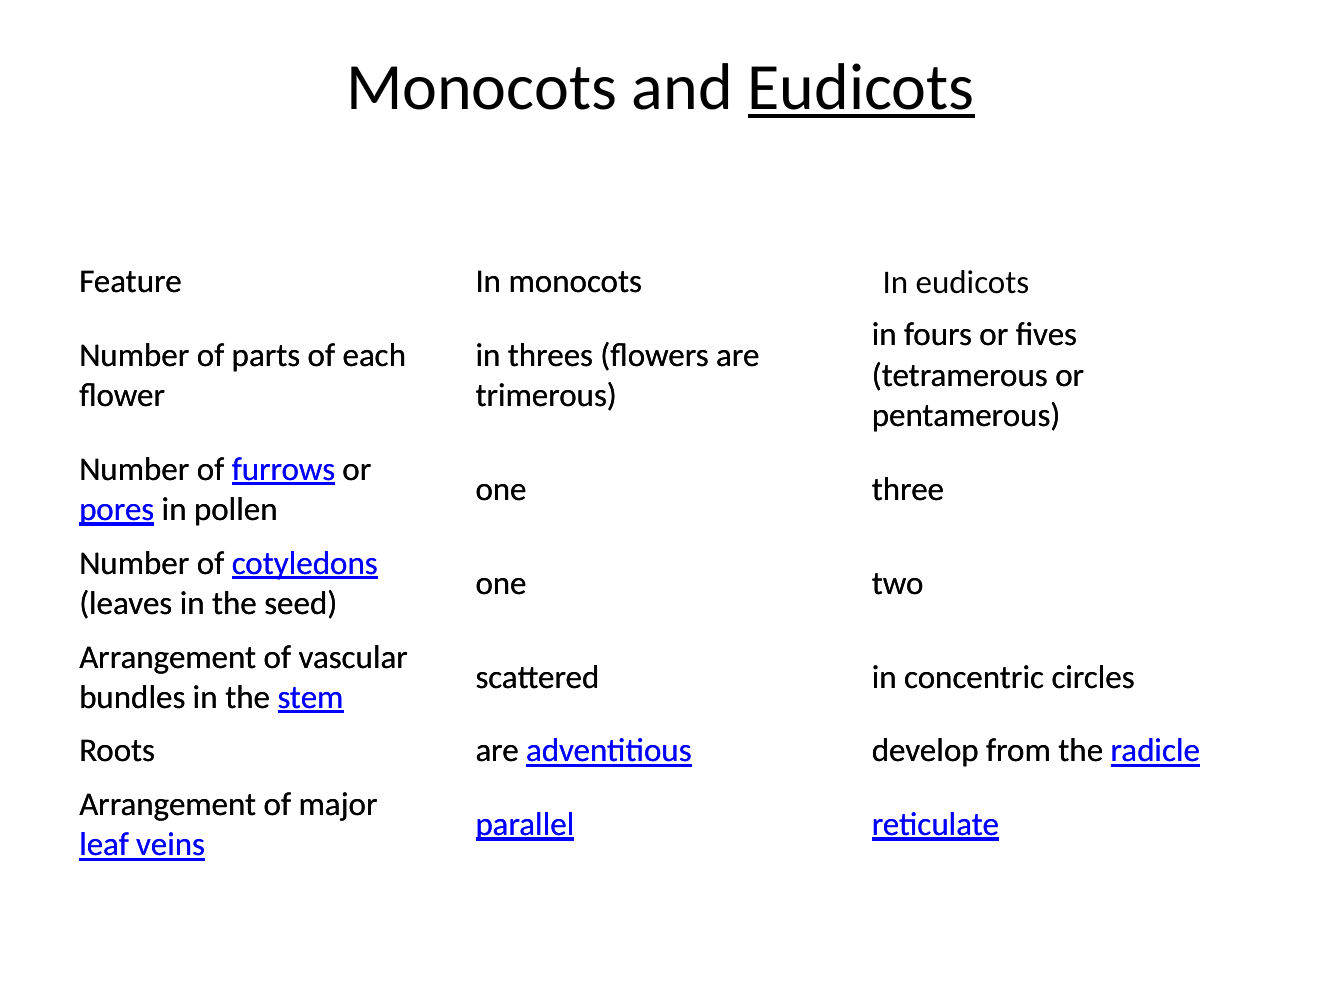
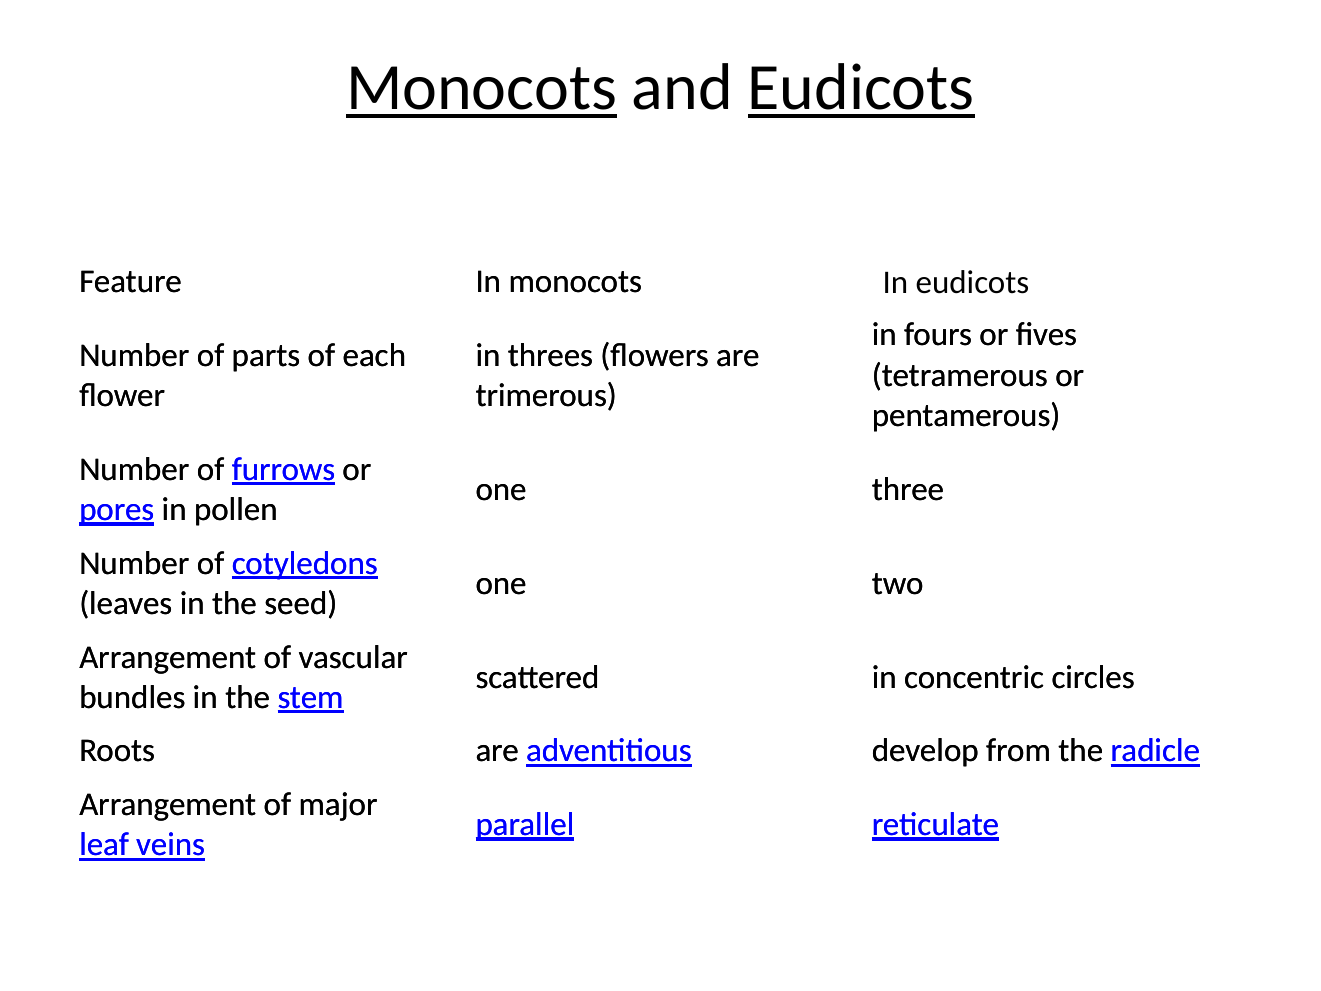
Monocots underline: none -> present (482, 87)
